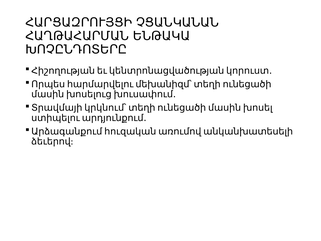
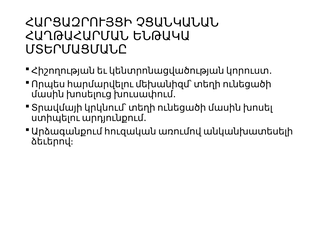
ԽՈՉԸՆԴՈՏԵՐԸ: ԽՈՉԸՆԴՈՏԵՐԸ -> ՄՏԵՐՄԱՑՄԱՆԸ (76, 49)
